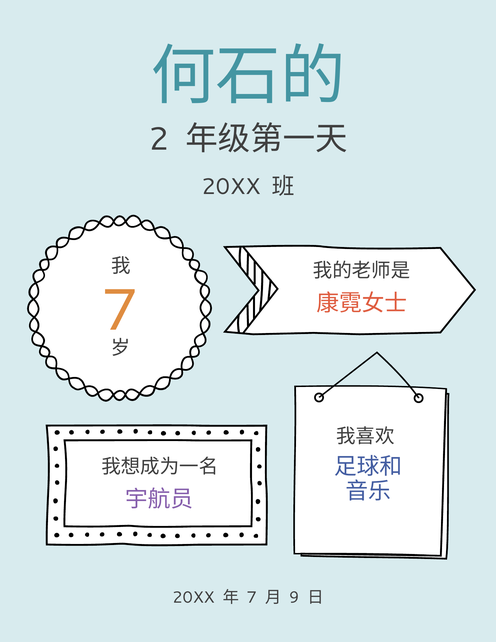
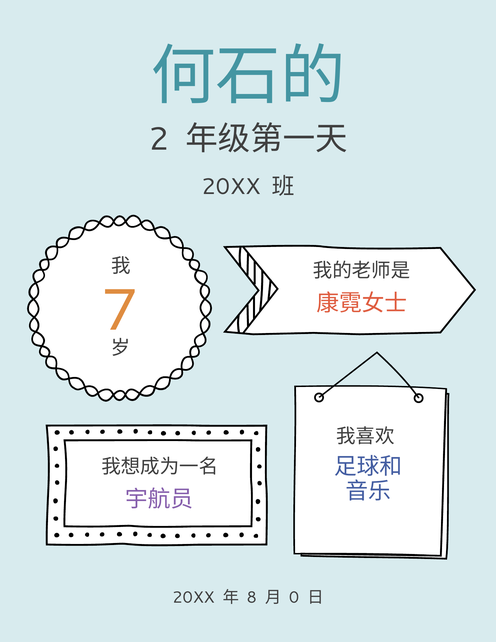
7: 7 -> 8 (252, 597)
9: 9 -> 0 (294, 597)
